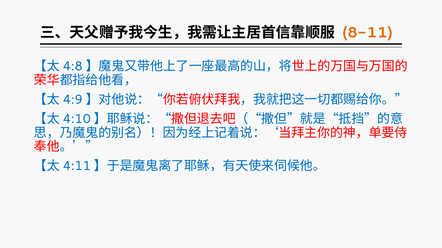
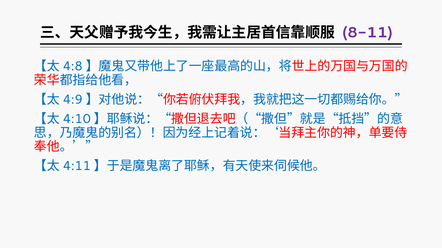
8-11 colour: orange -> purple (367, 33)
